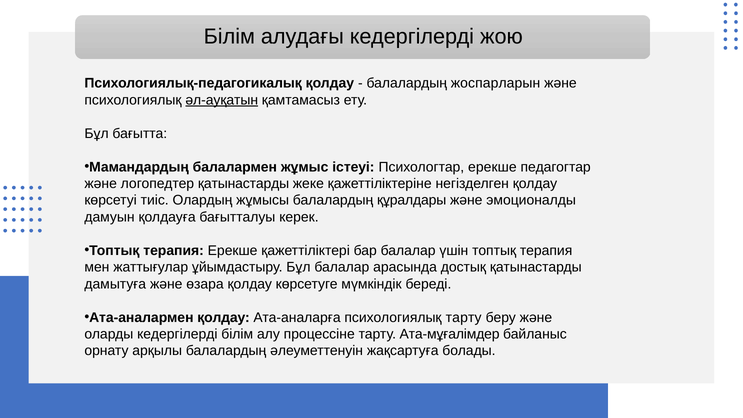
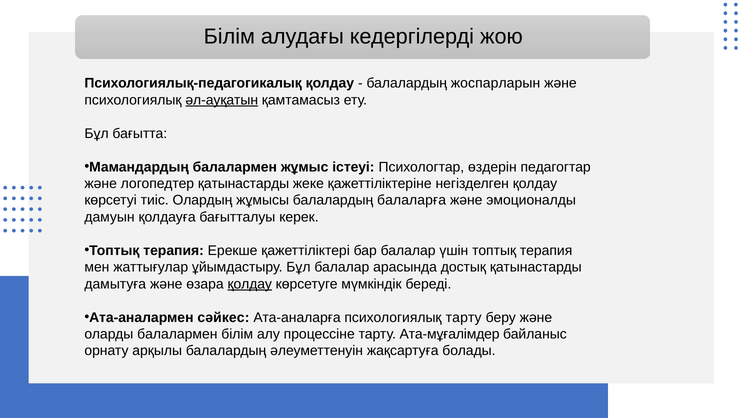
Психологтар ерекше: ерекше -> өздерін (492, 167)
құралдары: құралдары -> балаларға (412, 200)
қолдау underline: none -> present (250, 284)
Ата-аналармен қолдау: қолдау -> сәйкес (223, 317)
оларды кедергілерді: кедергілерді -> балалармен (177, 334)
